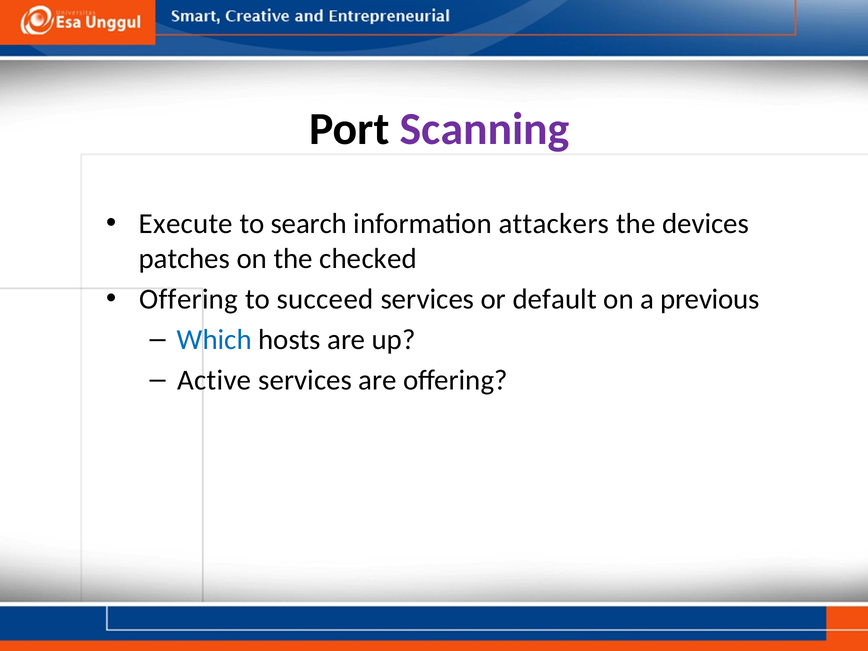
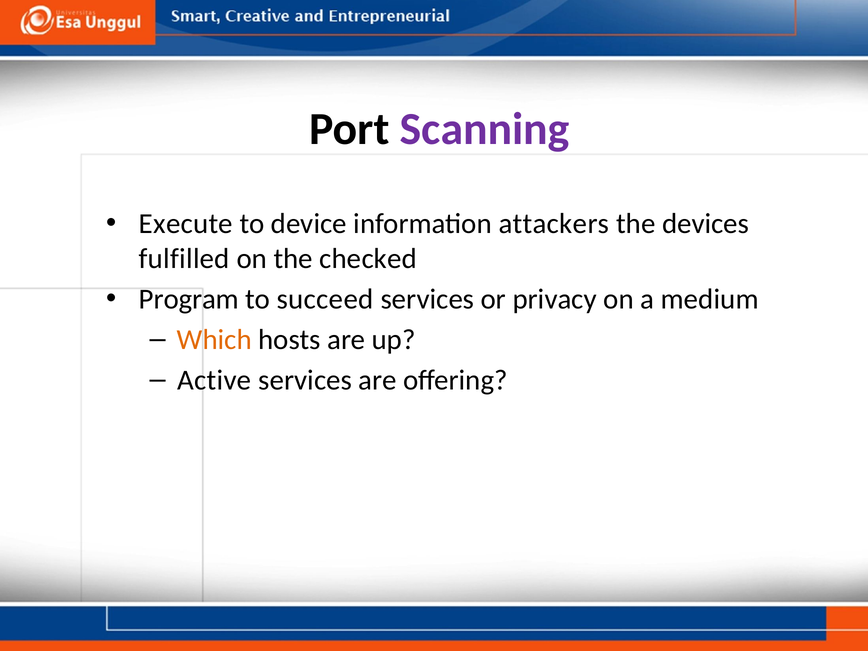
search: search -> device (309, 224)
patches: patches -> fulfilled (184, 259)
Offering: Offering -> Program (189, 299)
default: default -> privacy (555, 299)
previous: previous -> medium (710, 299)
Which colour: blue -> orange (214, 340)
